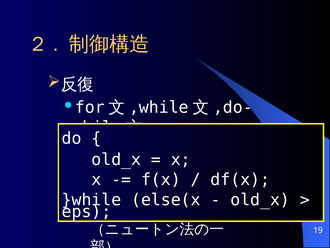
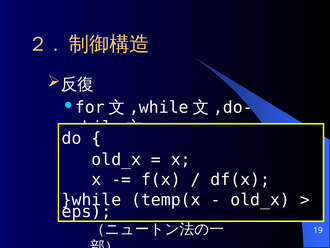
else(x: else(x -> temp(x (166, 199)
